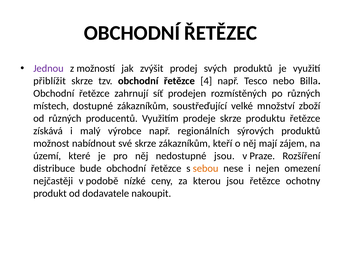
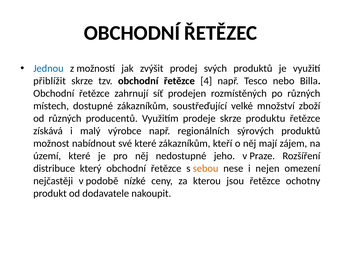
Jednou colour: purple -> blue (48, 68)
své skrze: skrze -> které (145, 143)
nedostupné jsou: jsou -> jeho (224, 156)
bude: bude -> který (91, 168)
